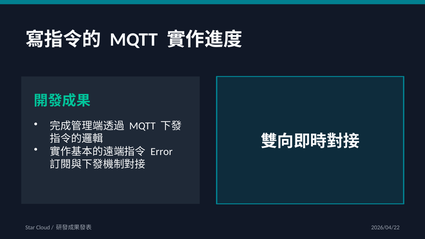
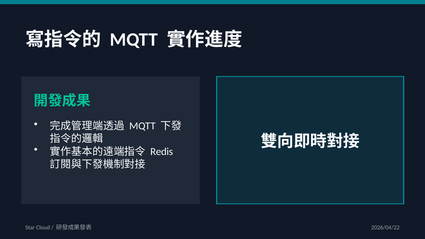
Error: Error -> Redis (162, 152)
